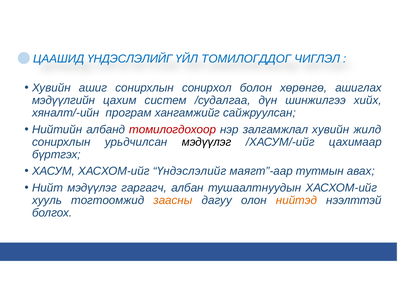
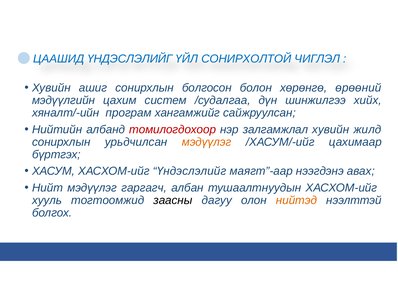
ТОМИЛОГДДОГ: ТОМИЛОГДДОГ -> СОНИРХОЛТОЙ (246, 59)
сонирхол: сонирхол -> болгосон (207, 88)
ашиглах: ашиглах -> өрөөний (358, 88)
мэдүүлэг colour: black -> orange (207, 142)
тутмын: тутмын -> нээгдэнэ (320, 171)
заасны colour: orange -> black (173, 201)
